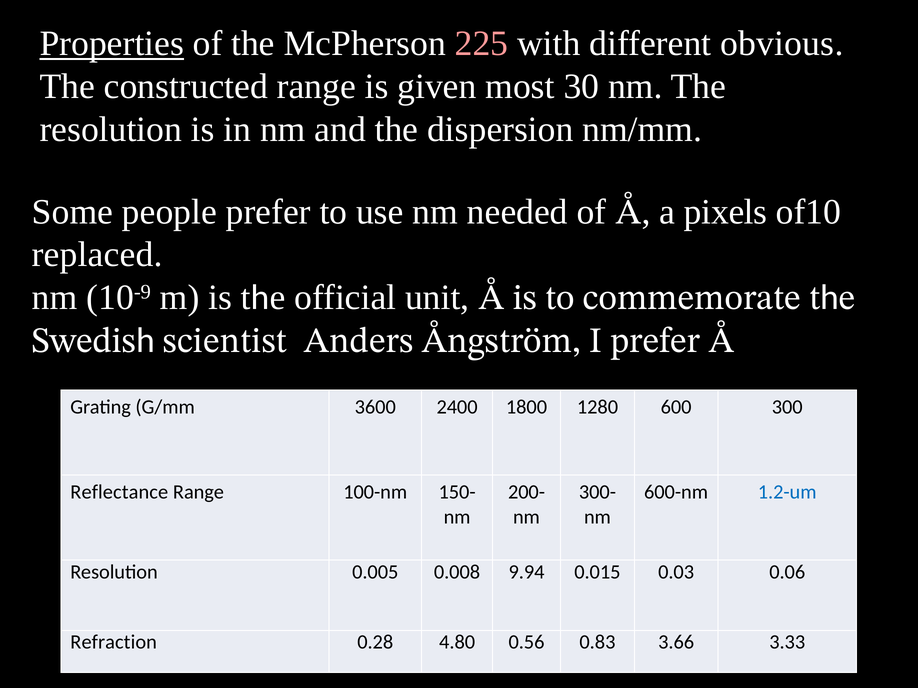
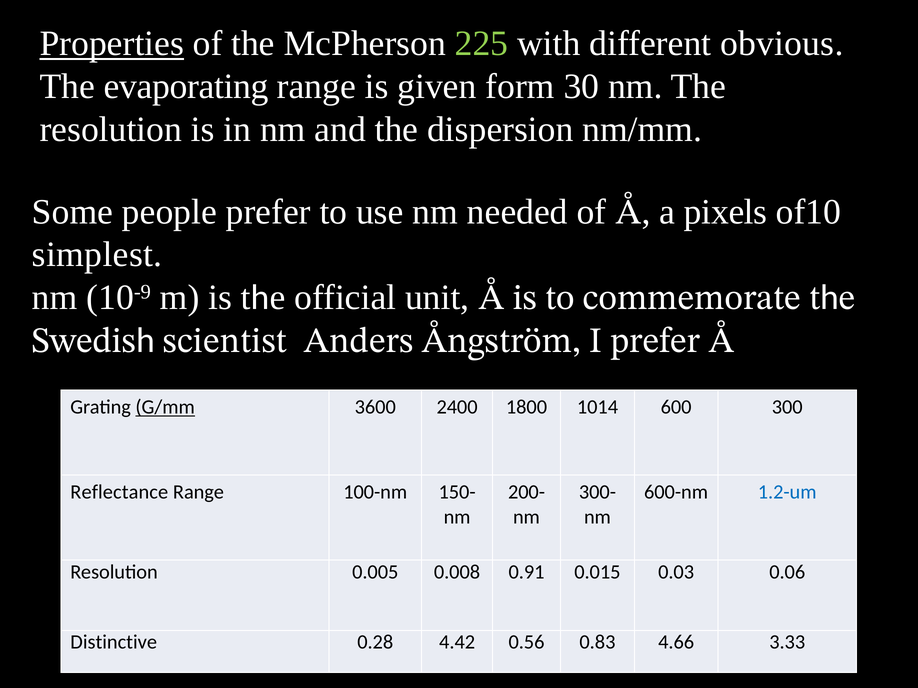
225 colour: pink -> light green (482, 44)
constructed: constructed -> evaporating (186, 87)
most: most -> form (520, 87)
replaced: replaced -> simplest (97, 255)
G/mm underline: none -> present (165, 407)
1280: 1280 -> 1014 (597, 407)
9.94: 9.94 -> 0.91 (527, 572)
Refraction: Refraction -> Distinctive (114, 643)
4.80: 4.80 -> 4.42 (457, 643)
3.66: 3.66 -> 4.66 (676, 643)
